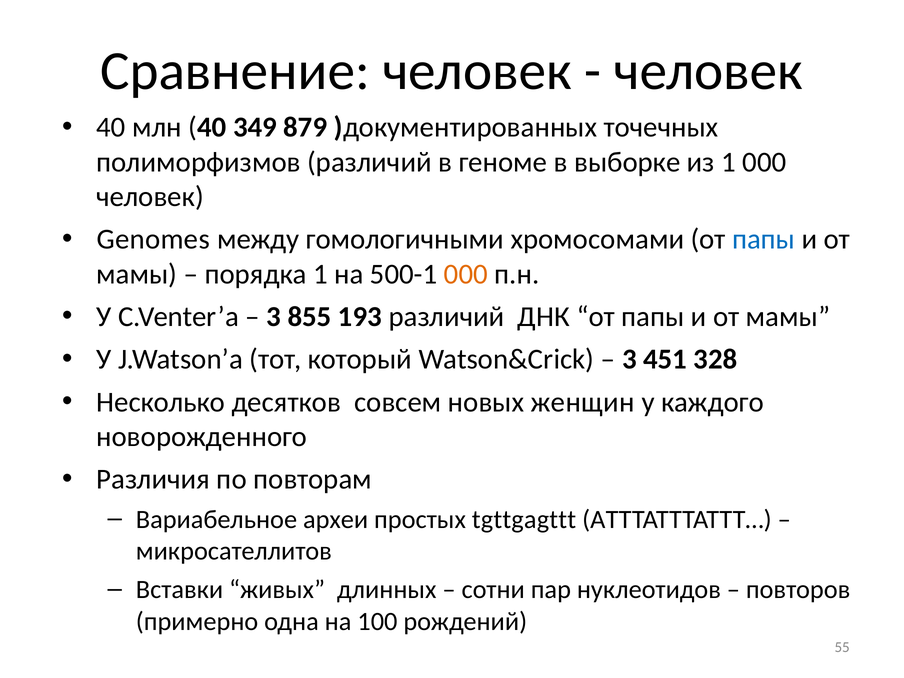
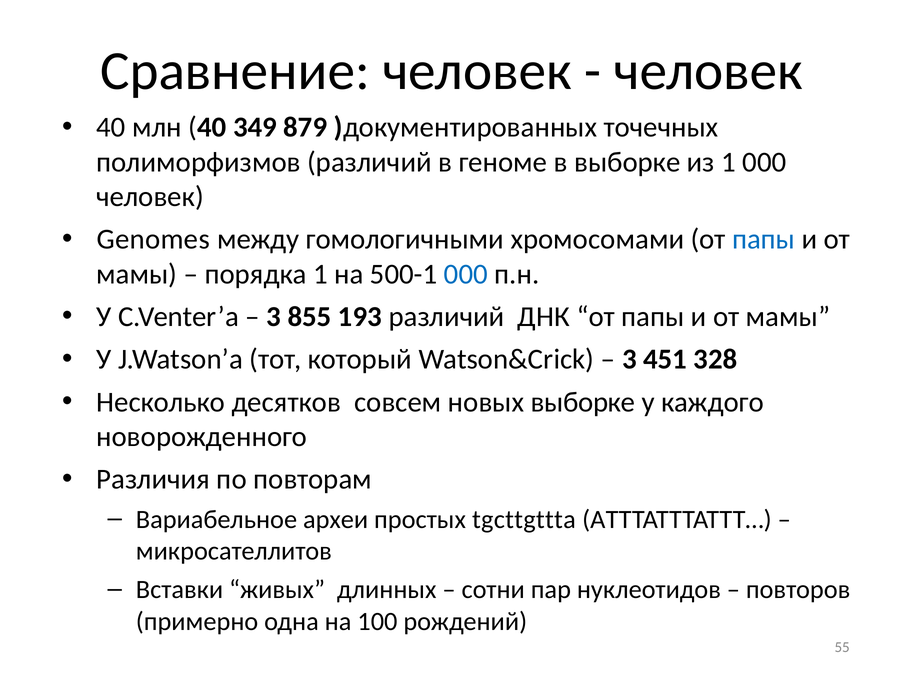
000 colour: orange -> blue (466, 274)
новых женщин: женщин -> выборке (583, 402)
tgttgagttt: tgttgagttt -> tgcttgttta (524, 519)
